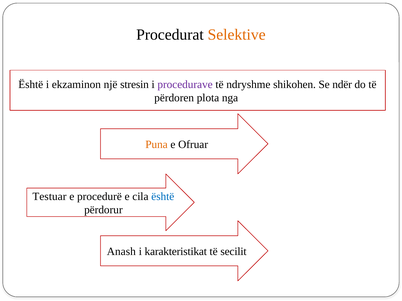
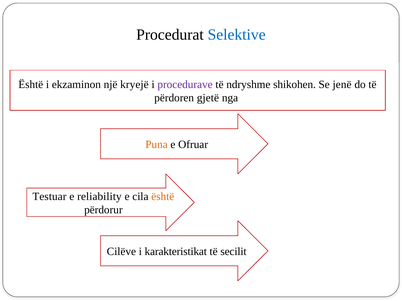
Selektive colour: orange -> blue (237, 35)
stresin: stresin -> kryejë (134, 85)
ndër: ndër -> jenë (342, 85)
plota: plota -> gjetë (208, 98)
procedurë: procedurë -> reliability (99, 197)
është colour: blue -> orange (163, 197)
Anash: Anash -> Cilëve (121, 252)
